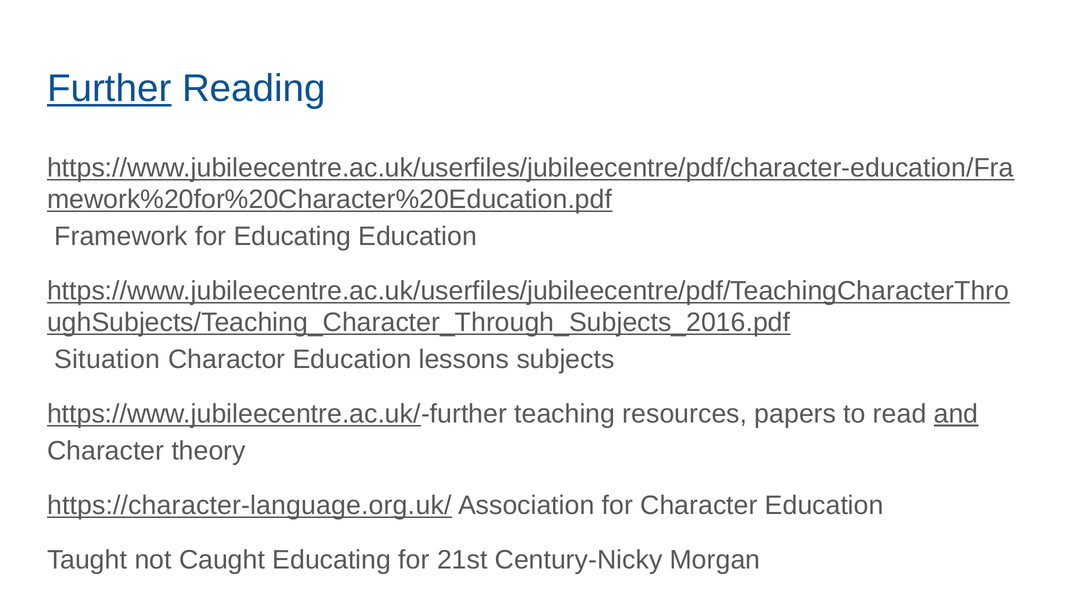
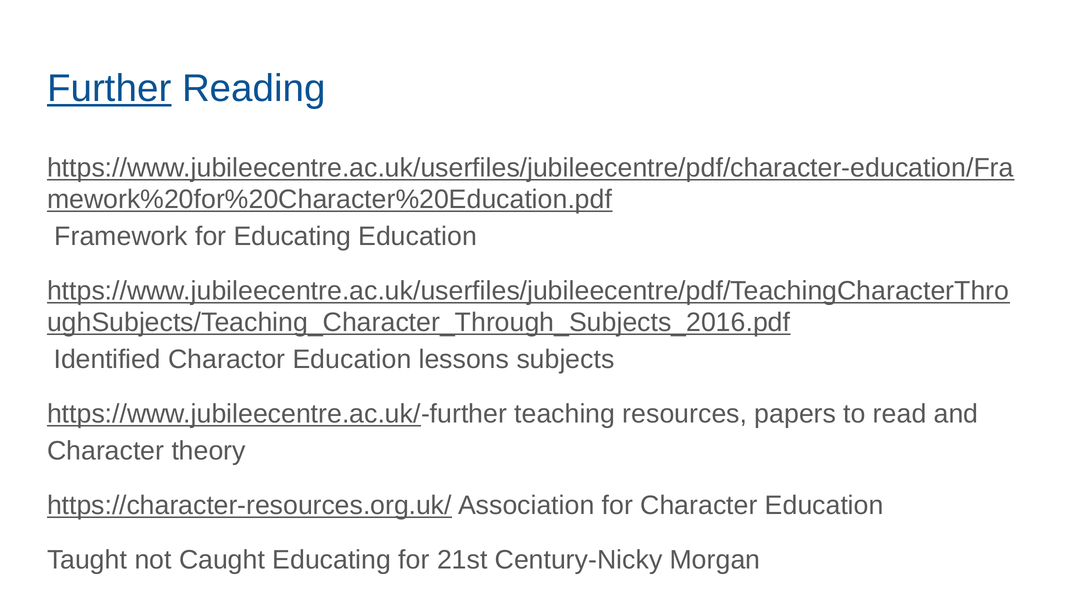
Situation: Situation -> Identified (107, 359)
and underline: present -> none (956, 414)
https://character-language.org.uk/: https://character-language.org.uk/ -> https://character-resources.org.uk/ (249, 505)
